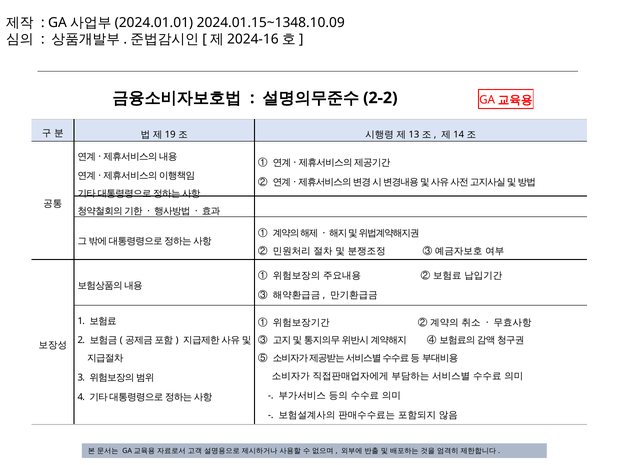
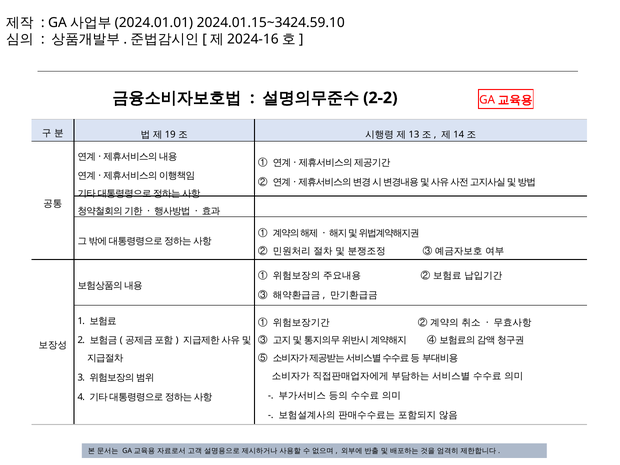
2024.01.15~1348.10.09: 2024.01.15~1348.10.09 -> 2024.01.15~3424.59.10 (271, 23)
